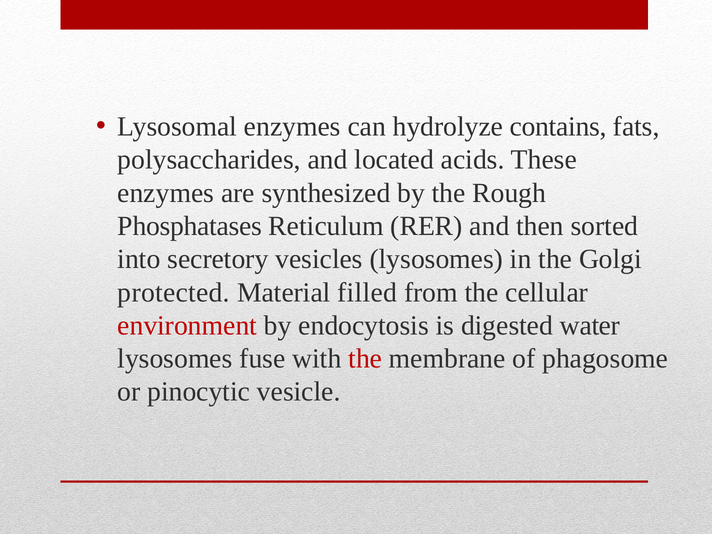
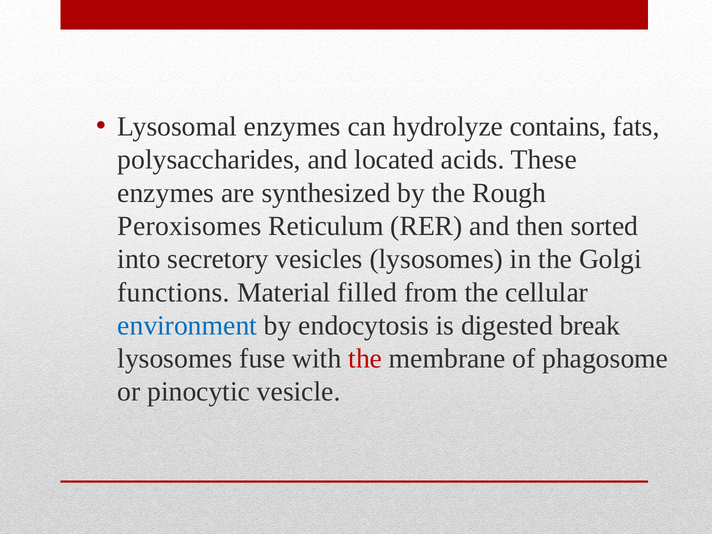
Phosphatases: Phosphatases -> Peroxisomes (189, 226)
protected: protected -> functions (174, 292)
environment colour: red -> blue (187, 326)
water: water -> break (590, 326)
